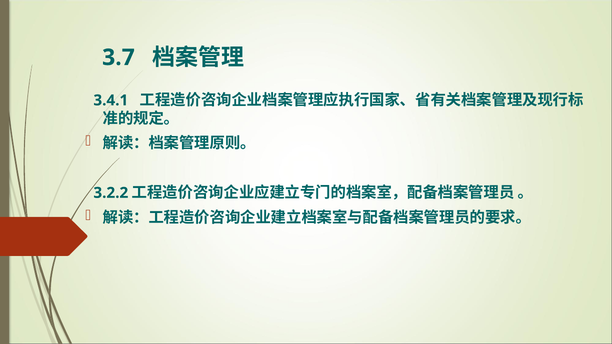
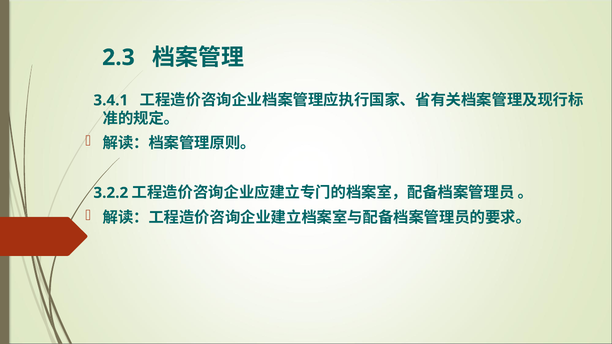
3.7: 3.7 -> 2.3 (118, 58)
